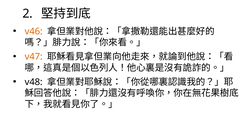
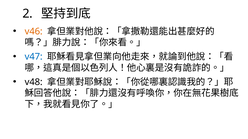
v47 colour: orange -> blue (34, 57)
